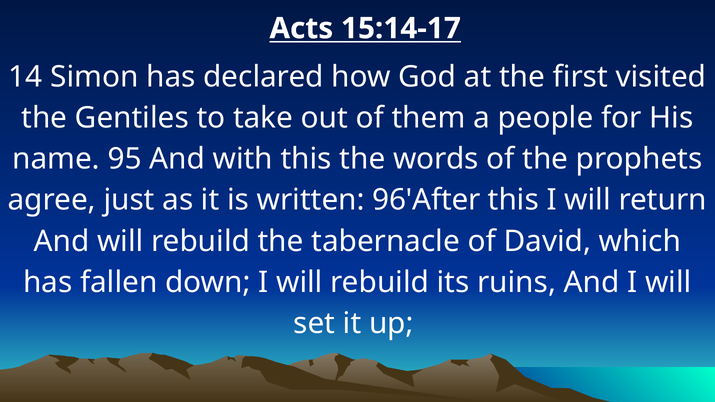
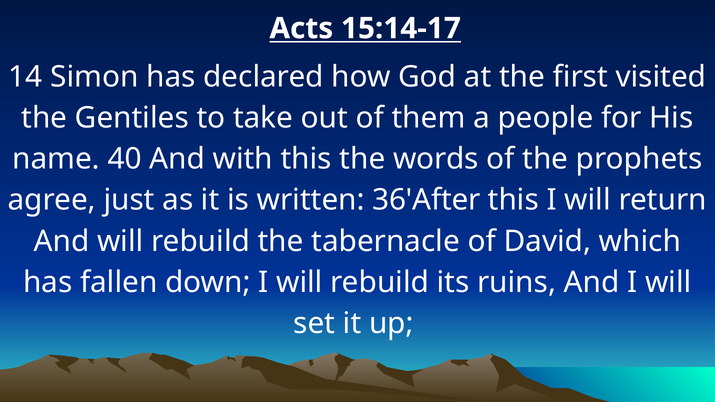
95: 95 -> 40 (125, 159)
96'After: 96'After -> 36'After (426, 200)
